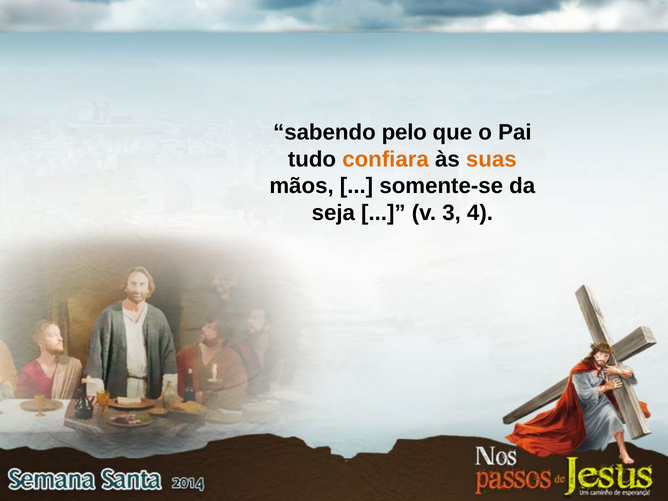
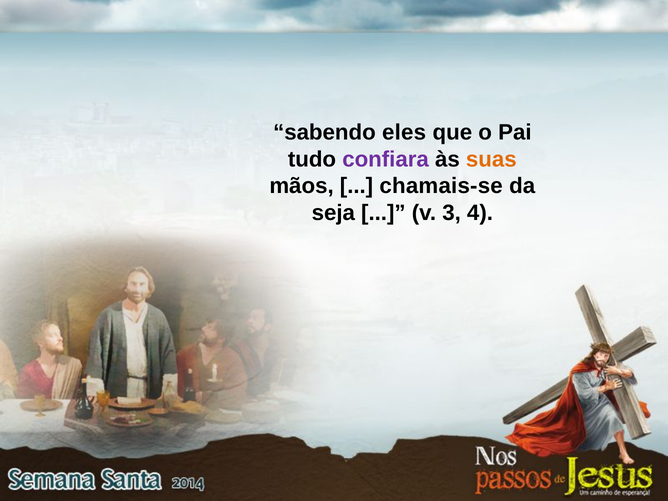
pelo: pelo -> eles (404, 133)
confiara colour: orange -> purple (386, 159)
somente-se: somente-se -> chamais-se (441, 186)
